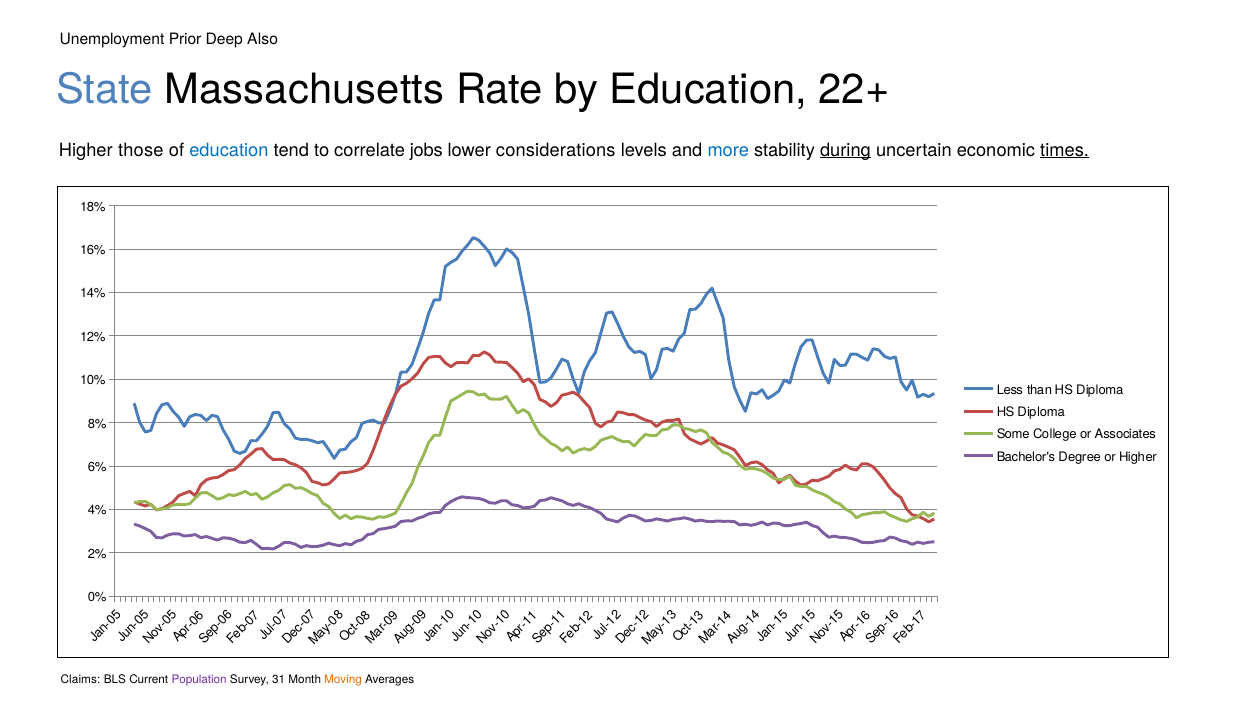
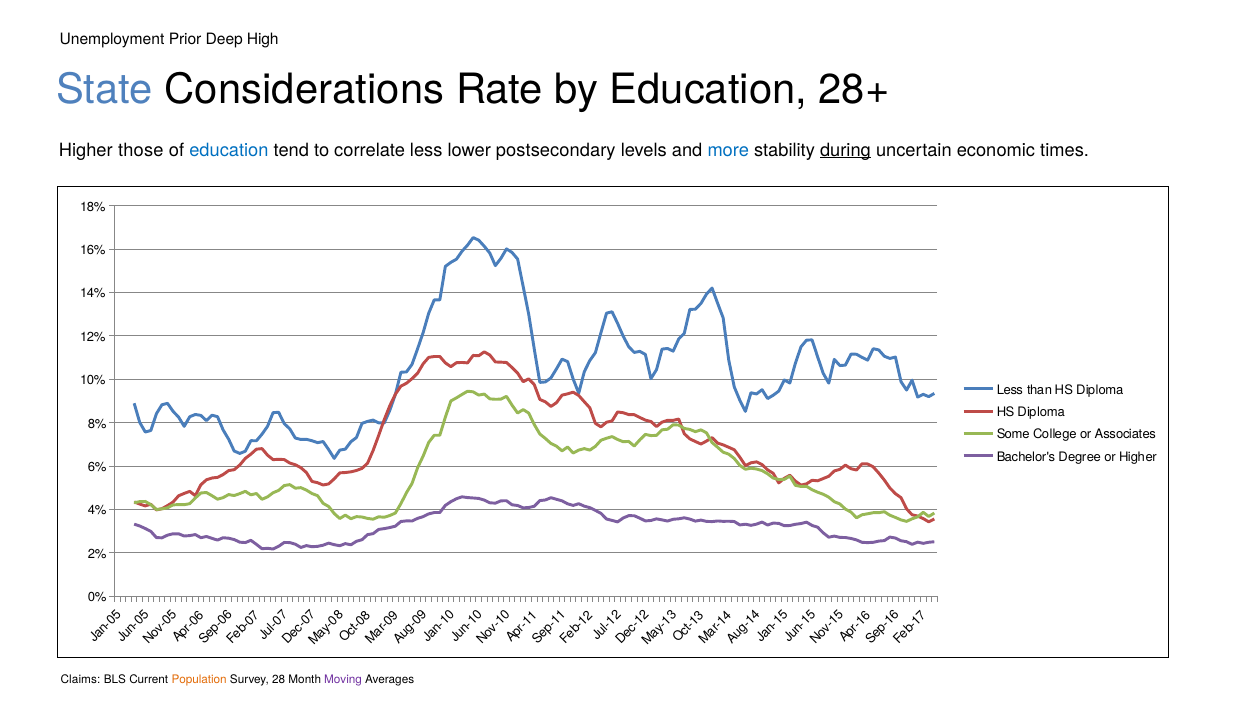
Also: Also -> High (263, 40)
Massachusetts: Massachusetts -> Considerations (304, 90)
22+: 22+ -> 28+ (854, 90)
correlate jobs: jobs -> less (426, 150)
considerations: considerations -> postsecondary (556, 150)
times underline: present -> none (1065, 150)
Population colour: purple -> orange (199, 679)
31: 31 -> 28 (279, 679)
Moving colour: orange -> purple (343, 679)
